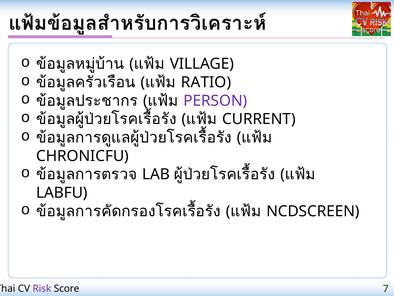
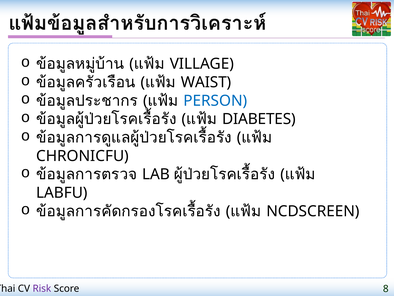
RATIO: RATIO -> WAIST (206, 82)
PERSON colour: purple -> blue (215, 101)
CURRENT: CURRENT -> DIABETES (259, 119)
7: 7 -> 8 (386, 288)
